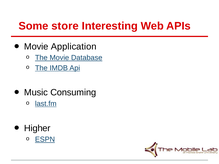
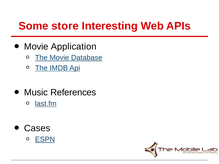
Consuming: Consuming -> References (73, 93)
Higher: Higher -> Cases (37, 128)
